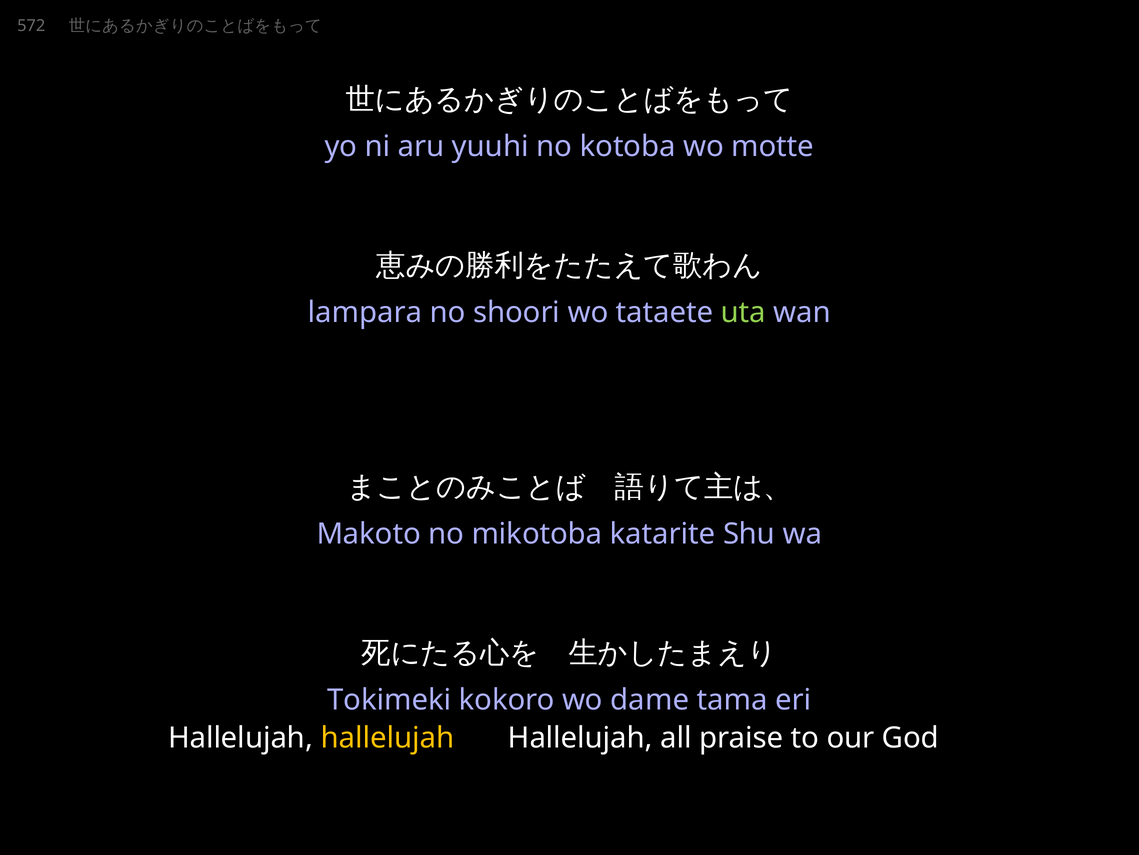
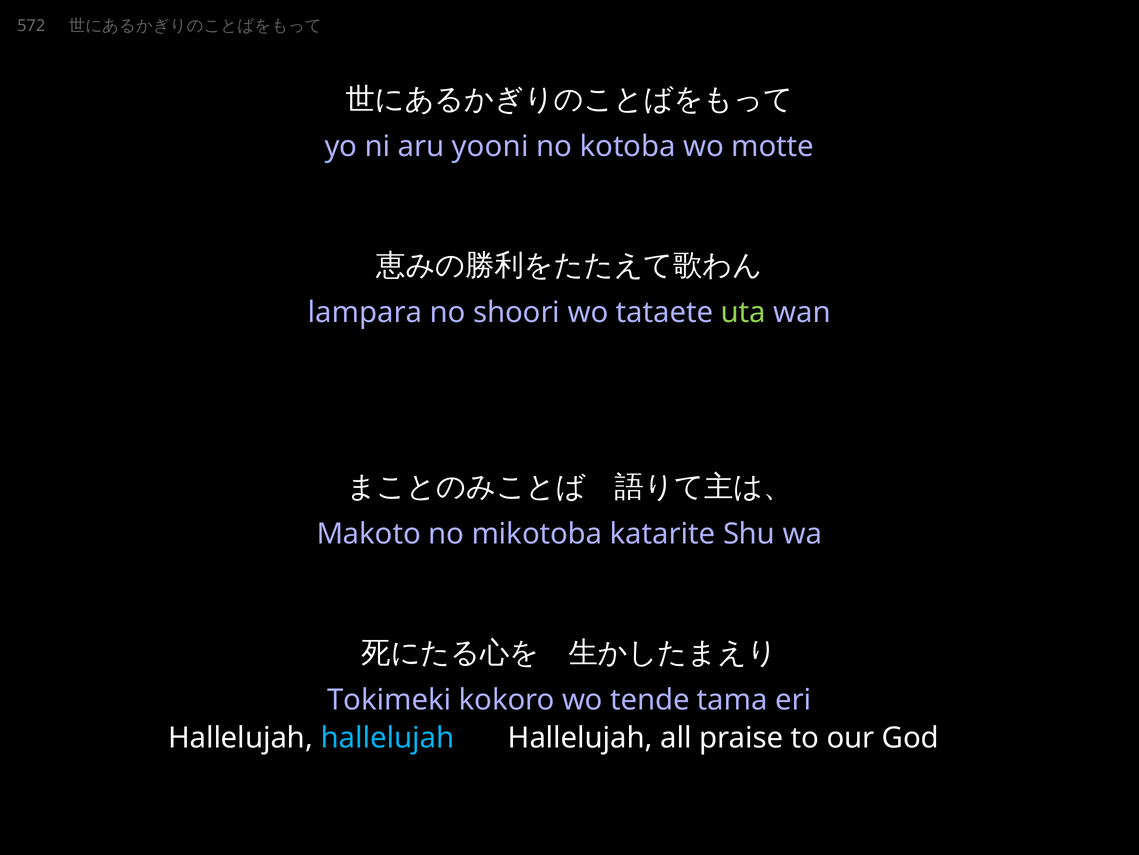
yuuhi: yuuhi -> yooni (490, 146)
dame: dame -> tende (650, 699)
hallelujah colour: yellow -> light blue (387, 737)
